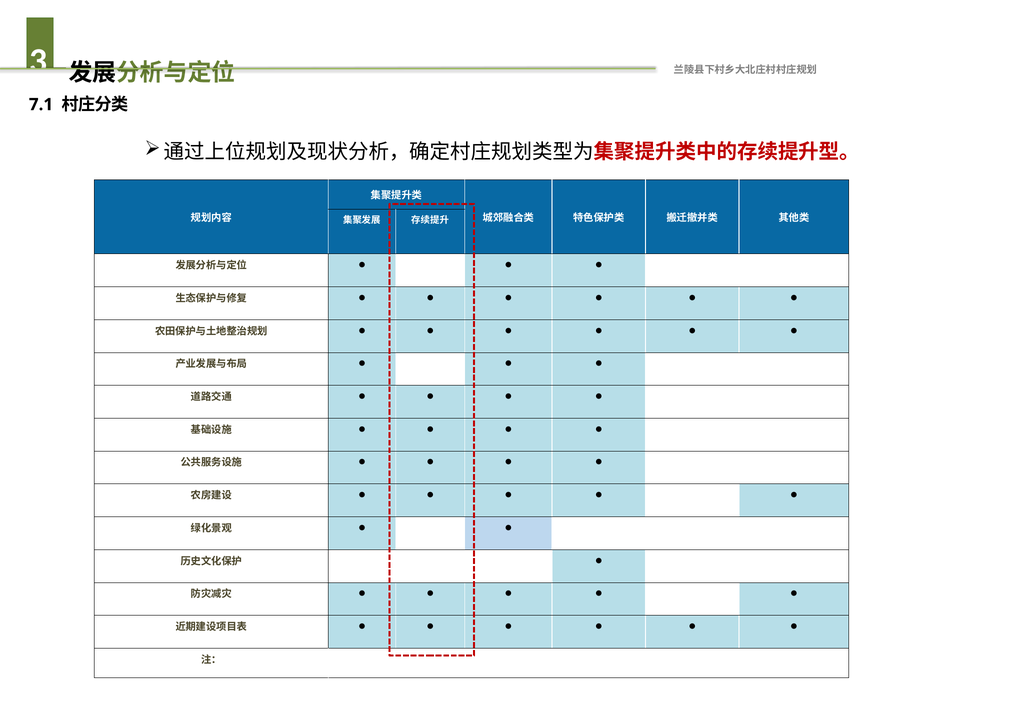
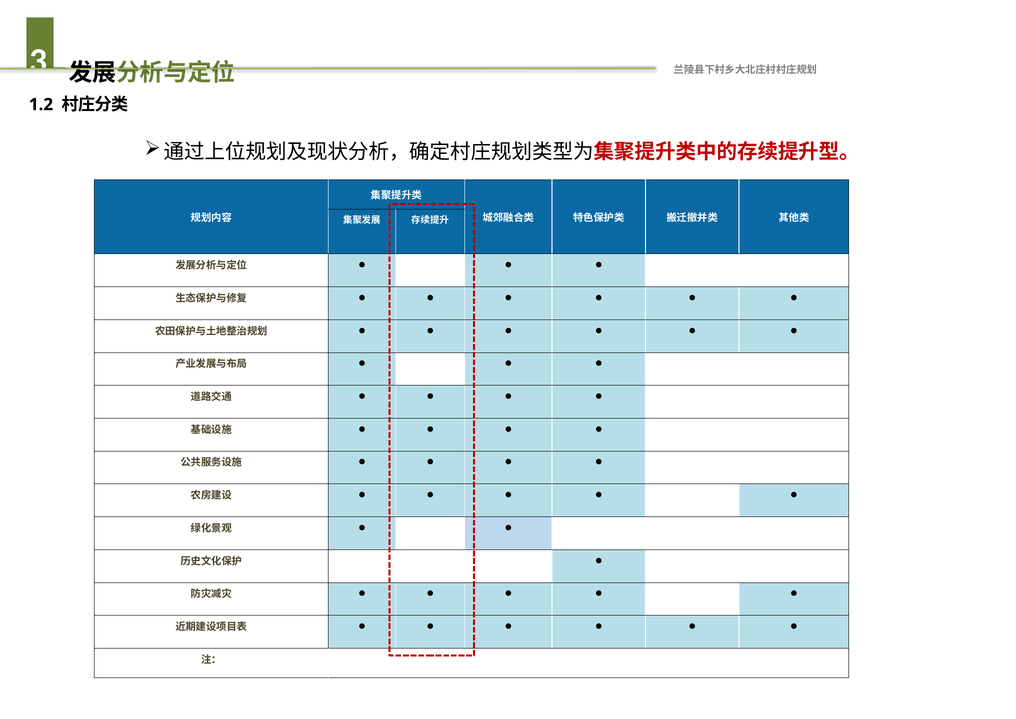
7.1: 7.1 -> 1.2 (41, 104)
